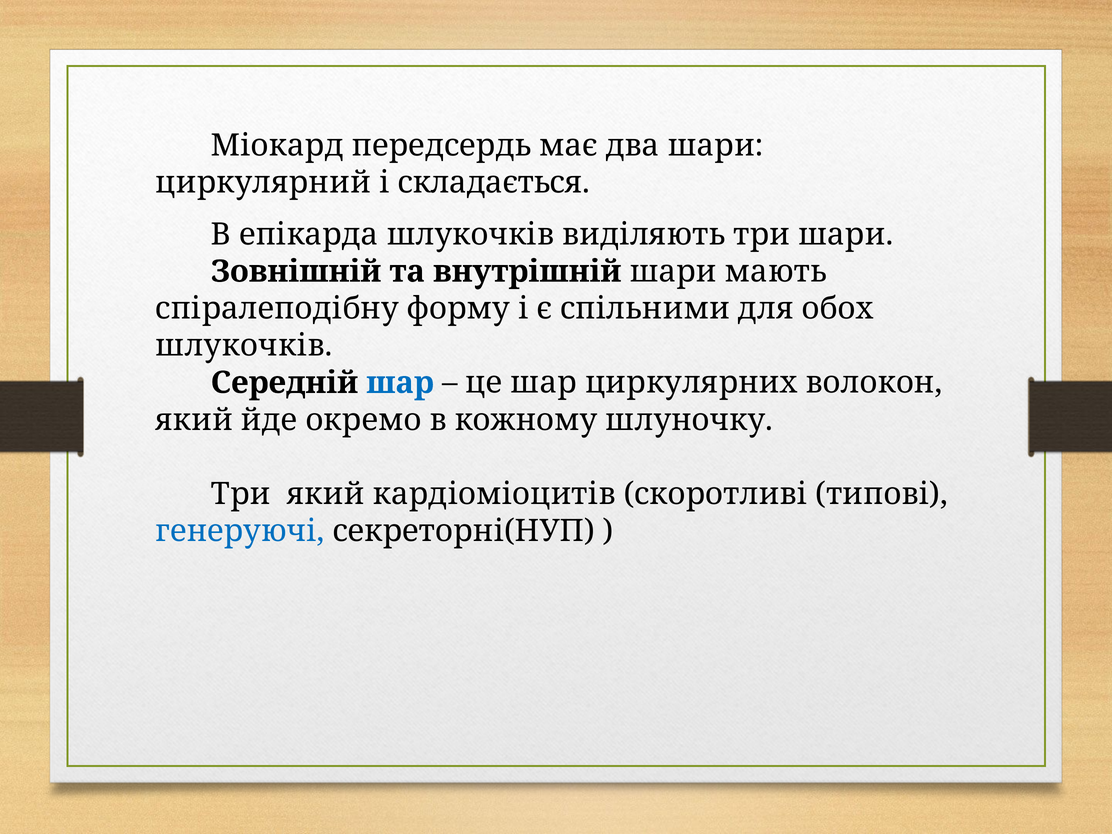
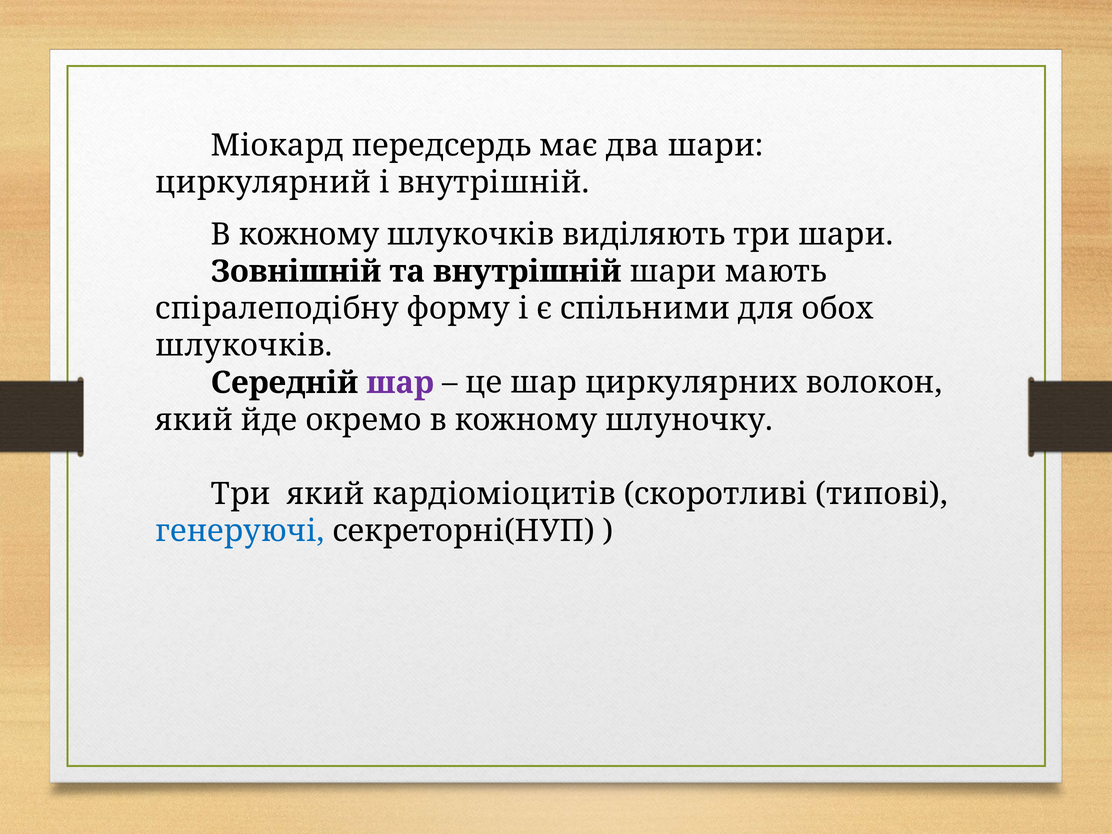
і складається: складається -> внутрішній (494, 183)
епікарда: епікарда -> кожному (309, 234)
шар colour: blue -> purple (400, 383)
